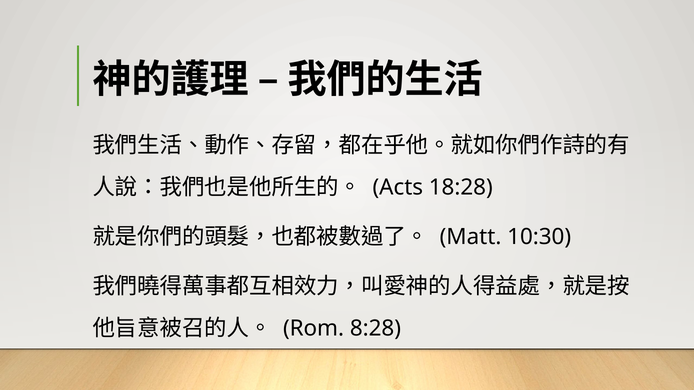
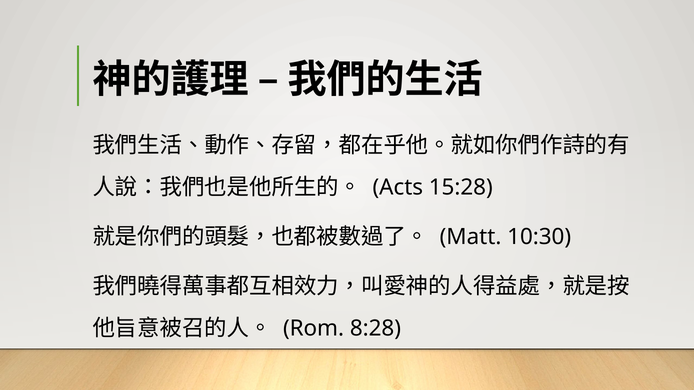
18:28: 18:28 -> 15:28 (461, 188)
